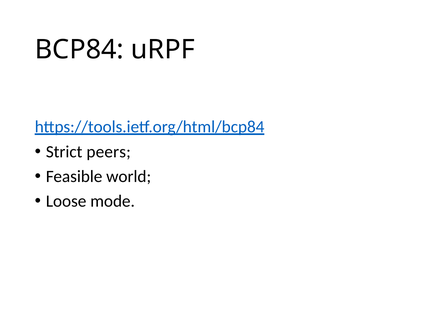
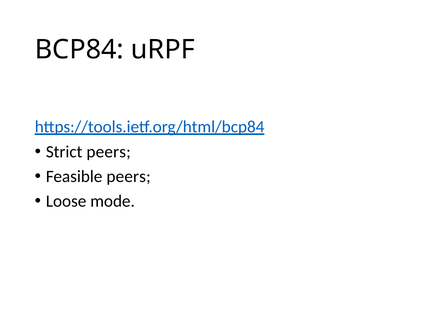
Feasible world: world -> peers (129, 176)
